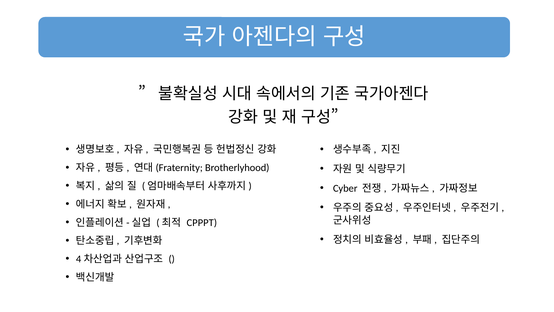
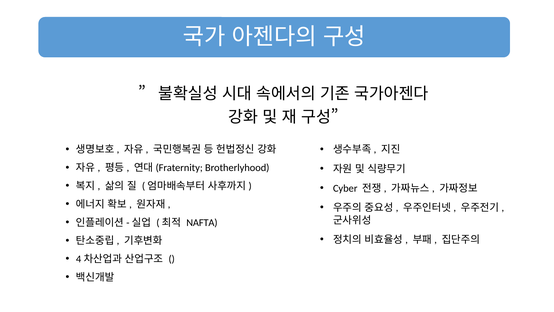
CPPPT: CPPPT -> NAFTA (202, 222)
